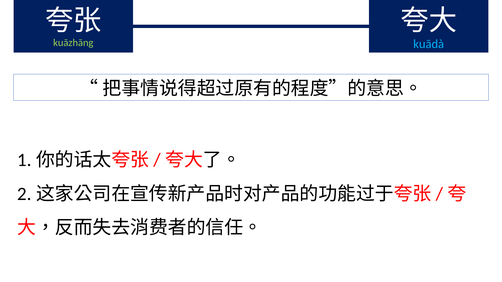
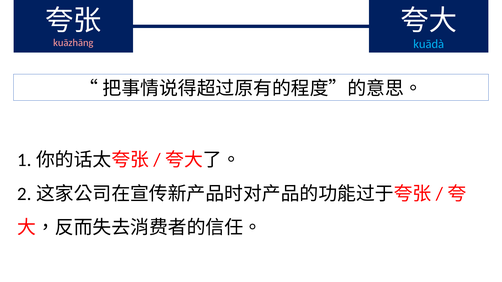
kuāzhāng colour: light green -> pink (73, 43)
